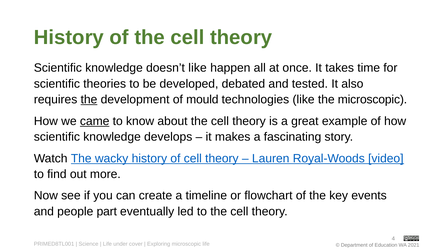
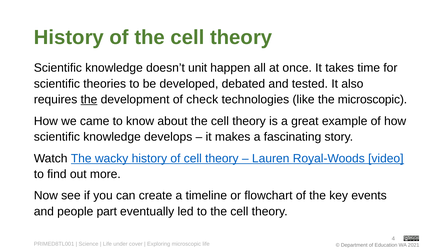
doesn’t like: like -> unit (198, 68)
mould: mould -> check (202, 99)
came underline: present -> none (95, 121)
